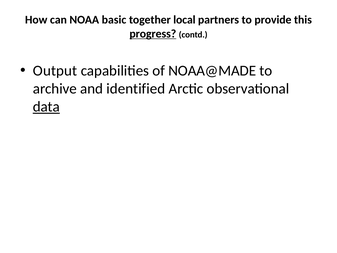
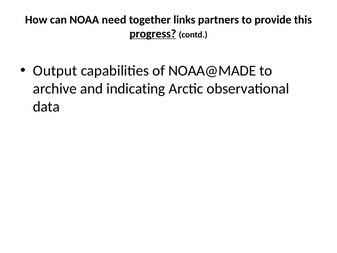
basic: basic -> need (114, 20)
local: local -> links (184, 20)
identified: identified -> indicating (136, 89)
data underline: present -> none (46, 107)
